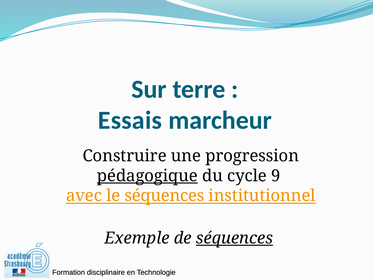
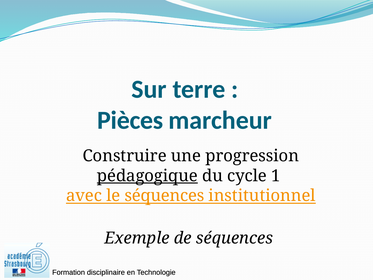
Essais: Essais -> Pièces (130, 120)
9: 9 -> 1 (276, 176)
séquences underline: present -> none (234, 238)
